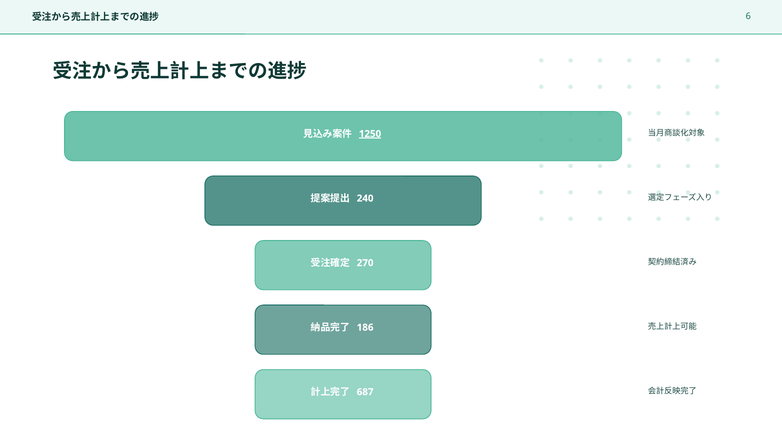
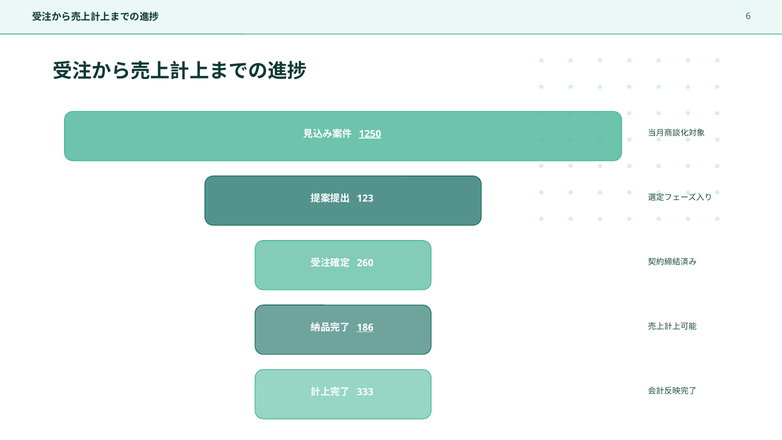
240: 240 -> 123 (365, 198)
270: 270 -> 260 (365, 263)
186 underline: none -> present (365, 327)
687: 687 -> 333 (365, 392)
